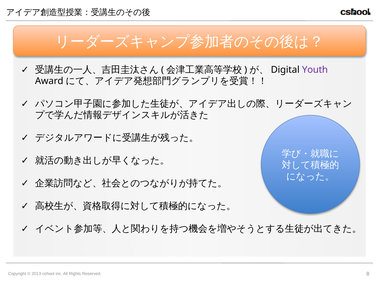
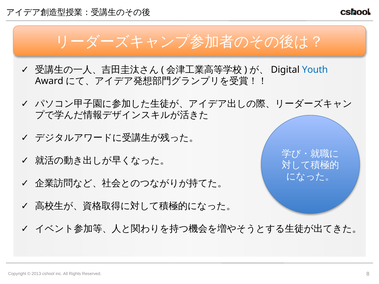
Youth colour: purple -> blue (315, 70)
